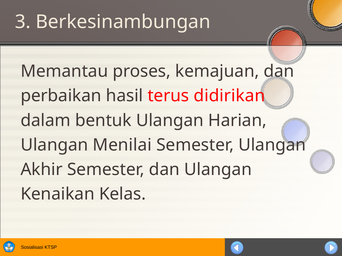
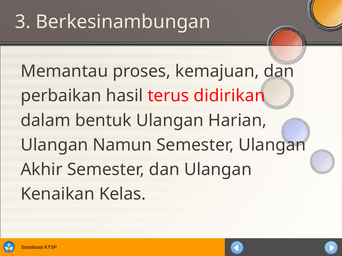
Menilai: Menilai -> Namun (122, 145)
